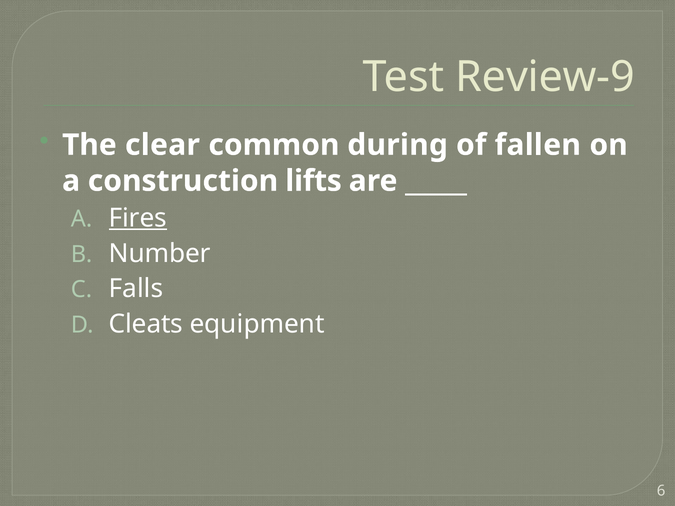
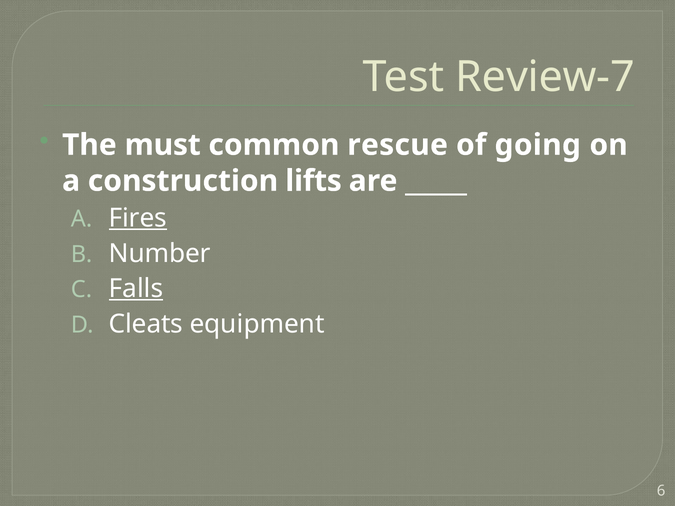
Review-9: Review-9 -> Review-7 (545, 77)
clear: clear -> must (163, 145)
during: during -> rescue (398, 145)
fallen: fallen -> going (538, 145)
Falls underline: none -> present (136, 289)
